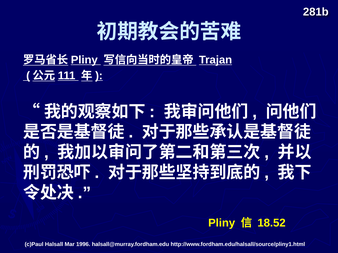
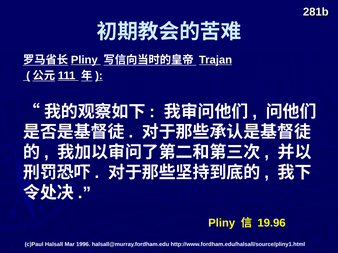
18.52: 18.52 -> 19.96 (272, 223)
